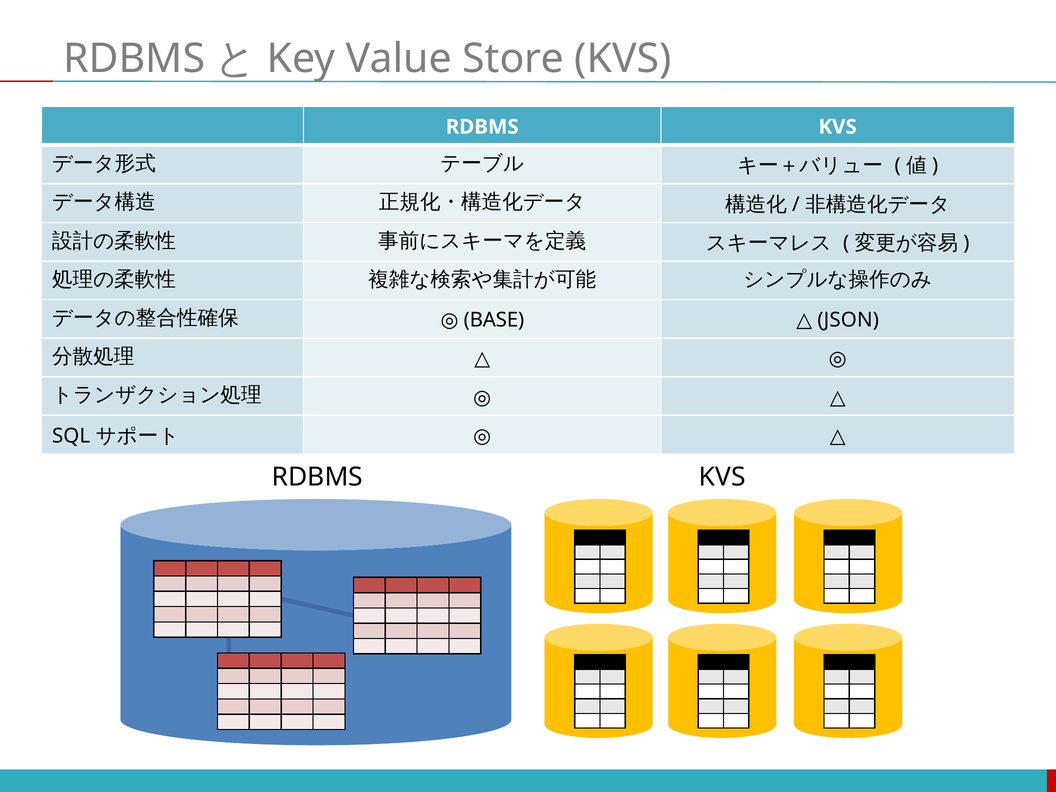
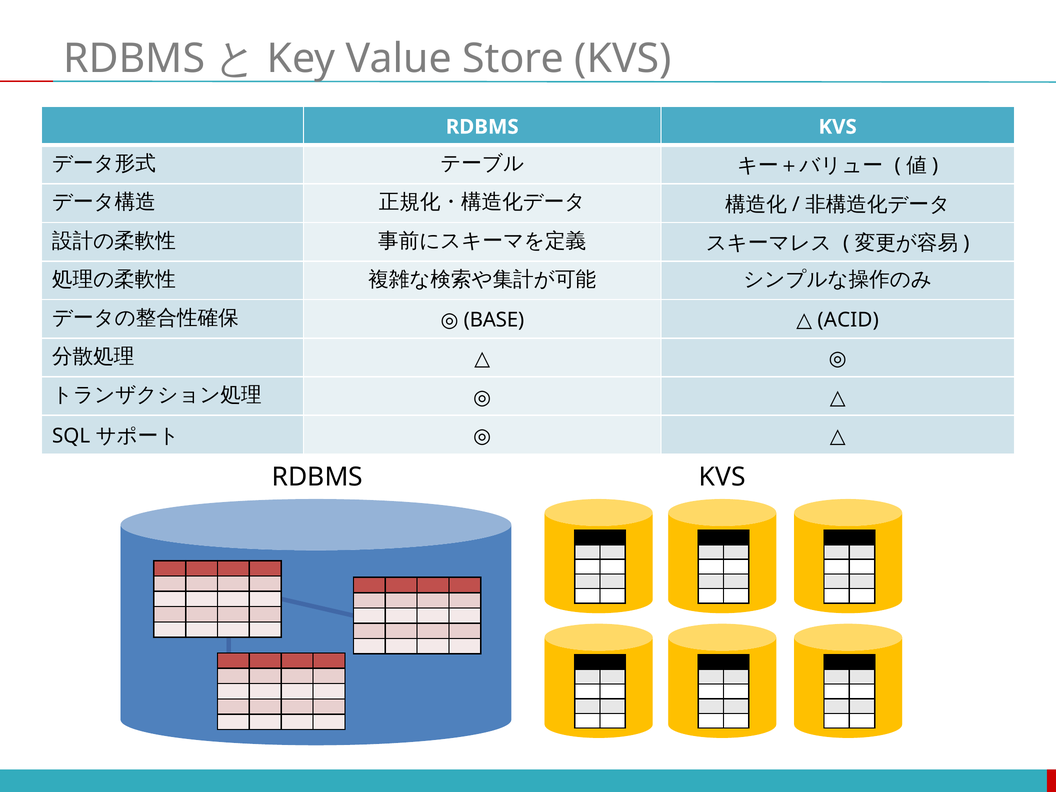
JSON: JSON -> ACID (848, 320)
